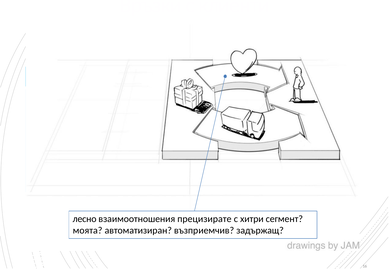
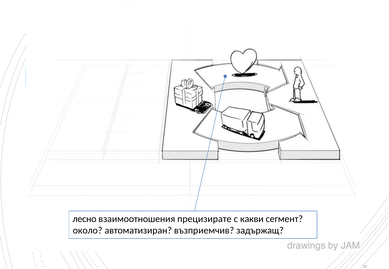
хитри: хитри -> какви (252, 219)
моята: моята -> около (88, 231)
